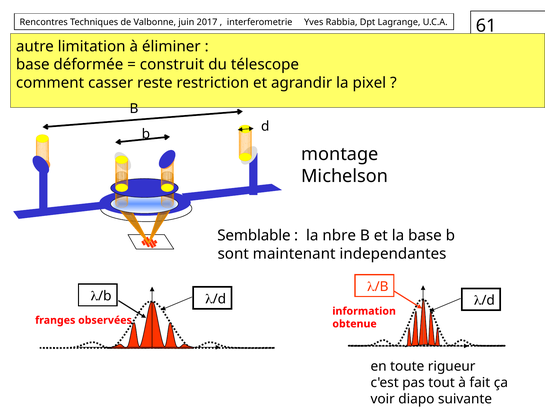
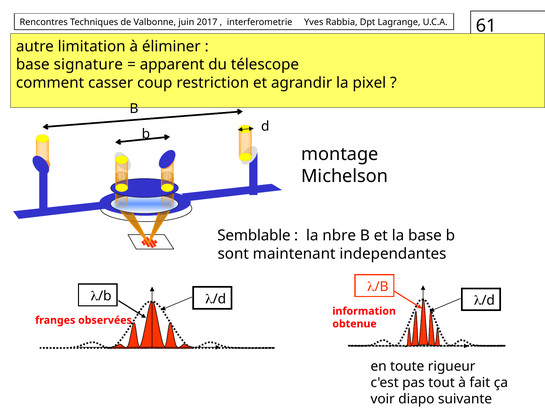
déformée: déformée -> signature (88, 65)
construit: construit -> apparent (172, 65)
reste: reste -> coup (155, 83)
